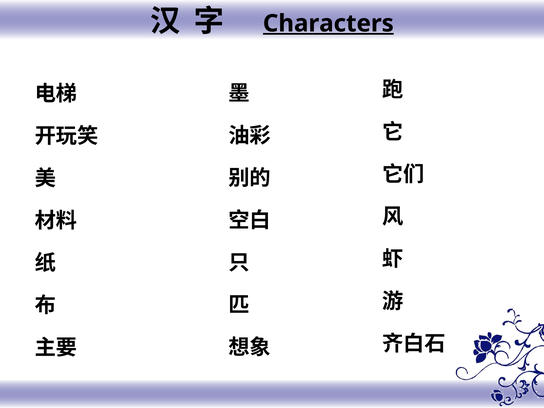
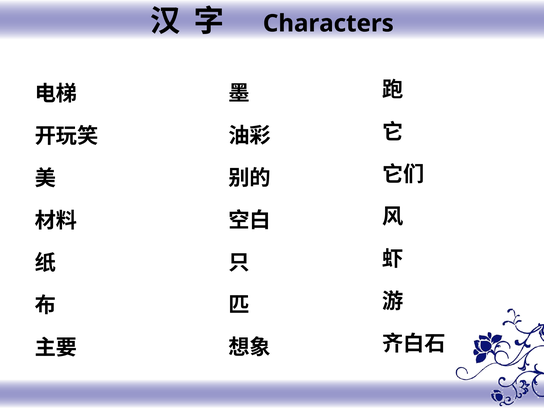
Characters underline: present -> none (328, 23)
